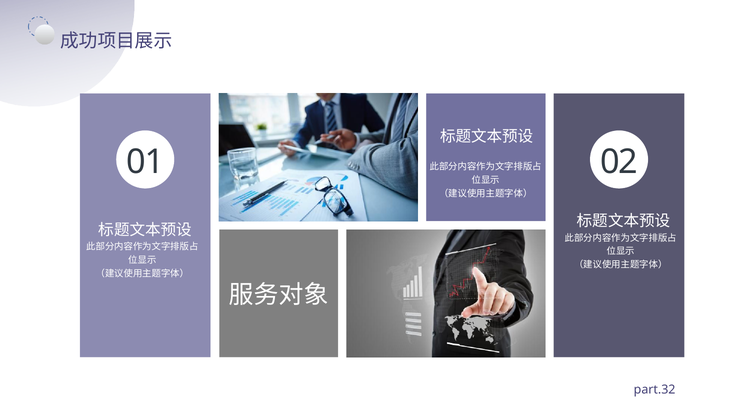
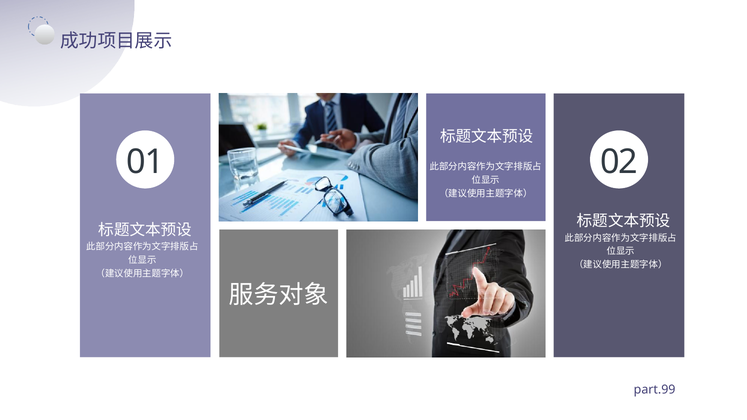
part.32: part.32 -> part.99 (655, 390)
